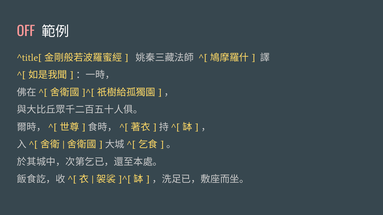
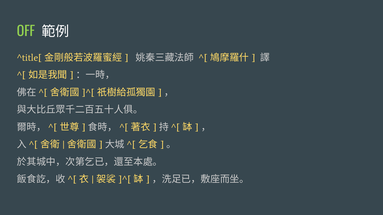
OFF colour: pink -> light green (26, 32)
